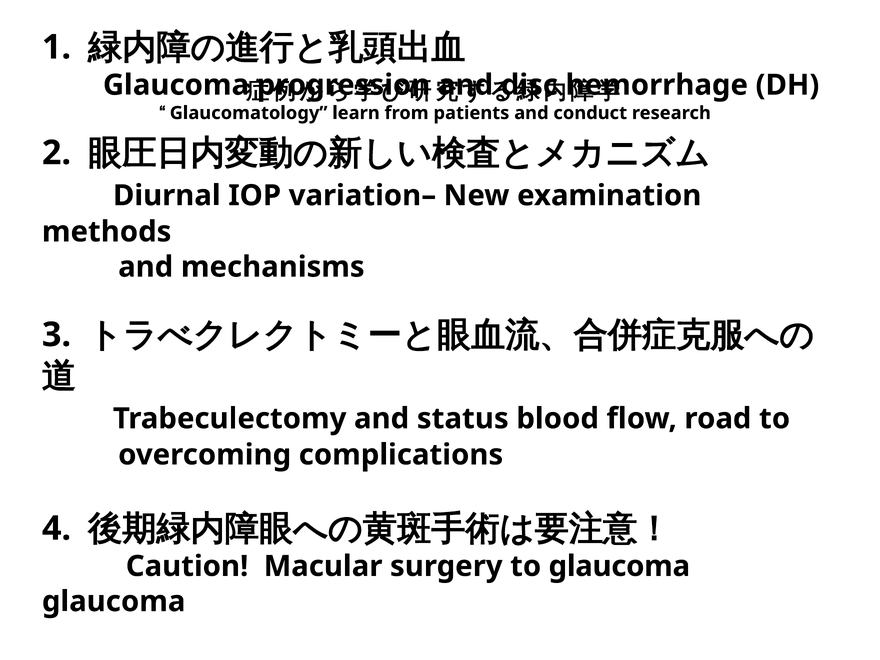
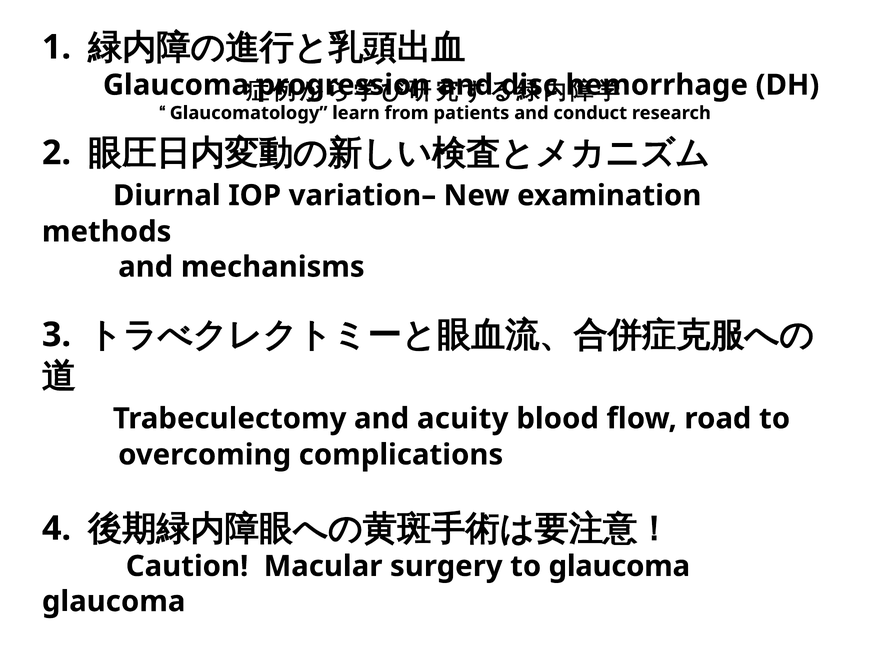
status: status -> acuity (463, 419)
